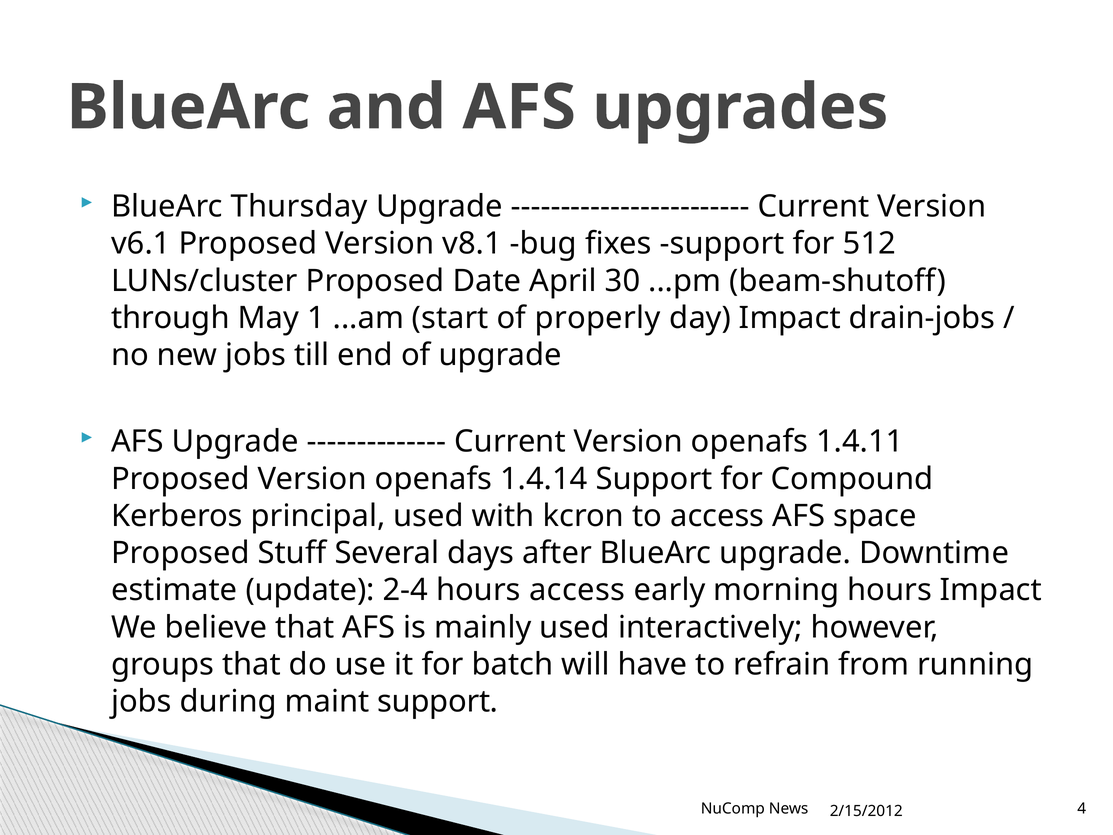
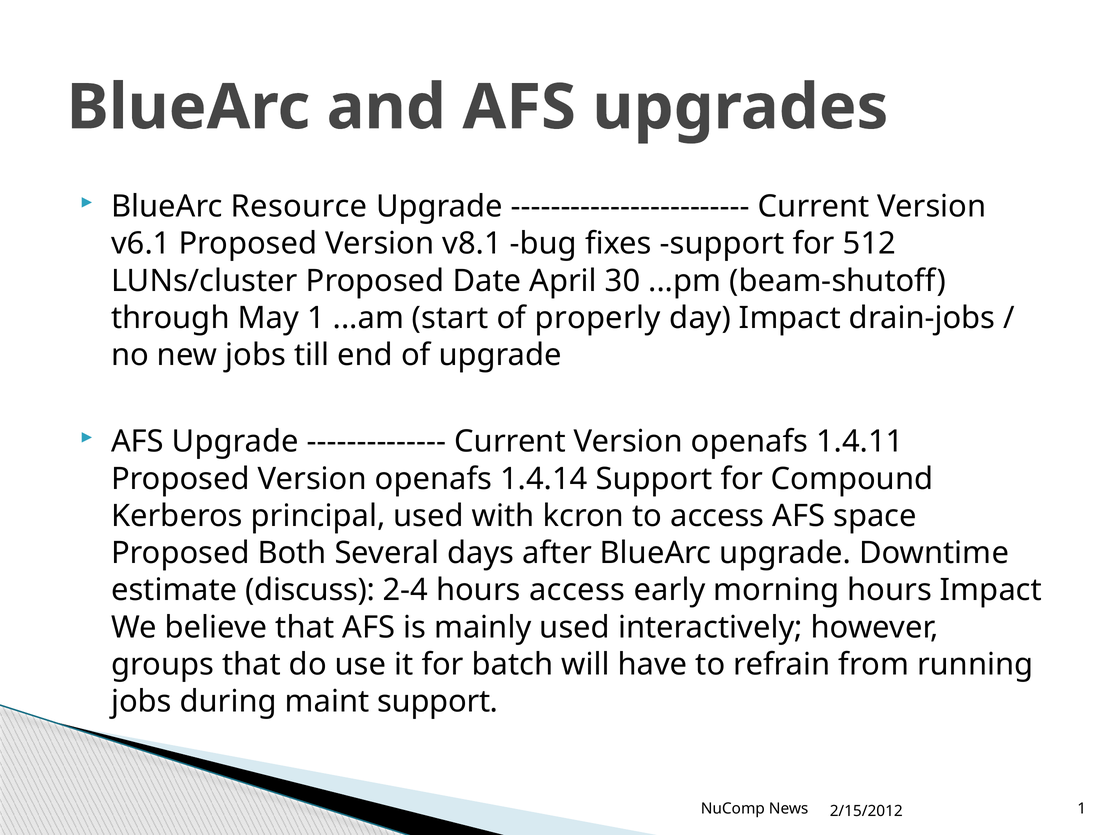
Thursday: Thursday -> Resource (299, 207)
Stuff: Stuff -> Both (292, 553)
update: update -> discuss (310, 590)
News 4: 4 -> 1 (1082, 808)
